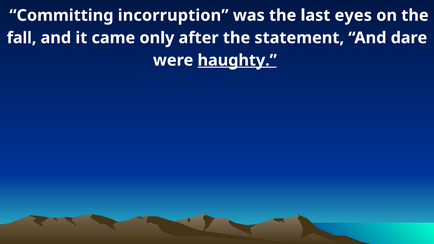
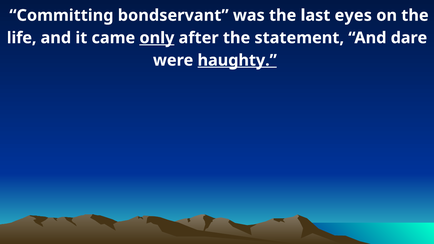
incorruption: incorruption -> bondservant (173, 15)
fall: fall -> life (22, 38)
only underline: none -> present (157, 38)
